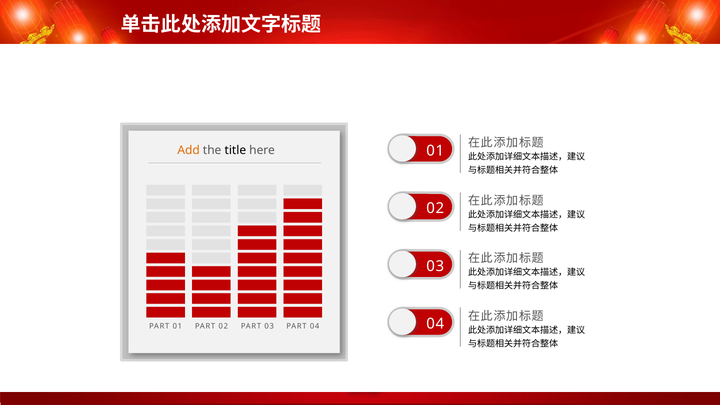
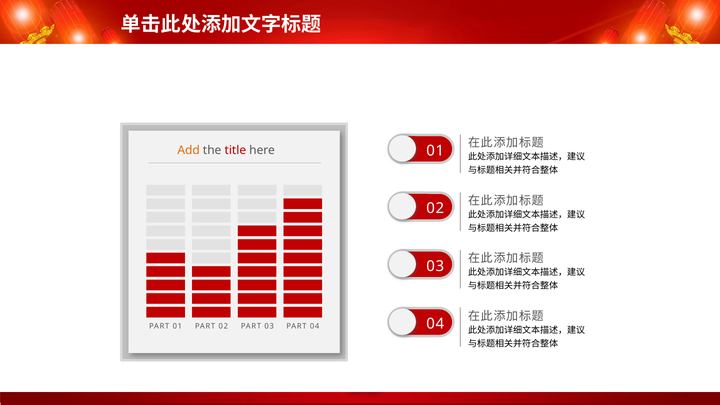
title colour: black -> red (235, 150)
